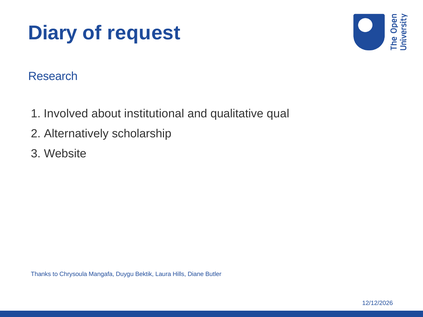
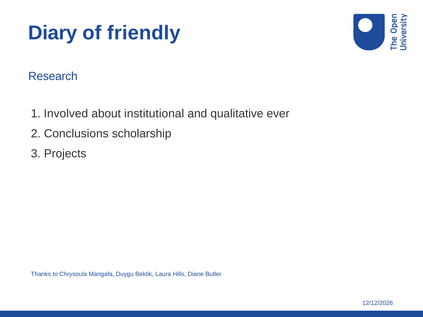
request: request -> friendly (144, 33)
qual: qual -> ever (278, 114)
Alternatively: Alternatively -> Conclusions (76, 134)
Website: Website -> Projects (65, 154)
